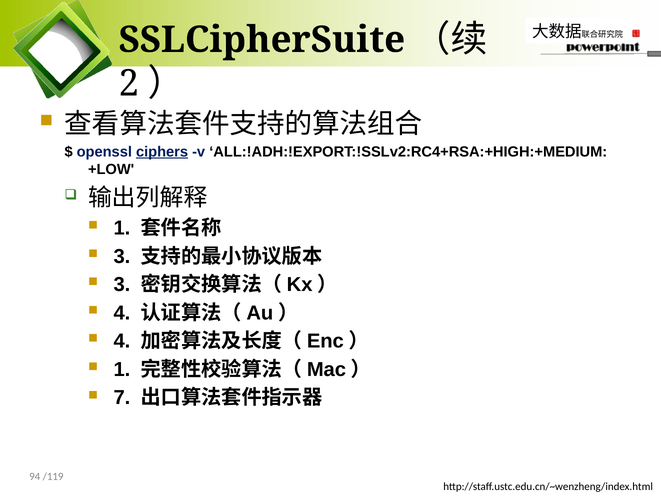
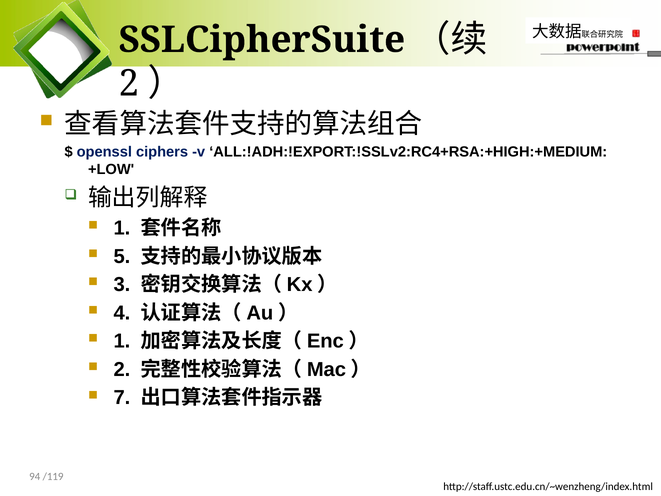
ciphers underline: present -> none (162, 152)
3: 3 -> 5 (122, 256)
4: 4 -> 1 (122, 341)
1: 1 -> 2 (122, 369)
